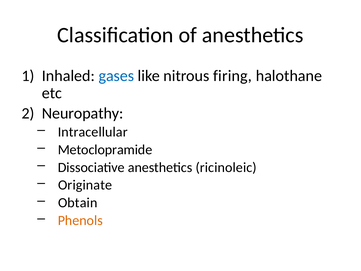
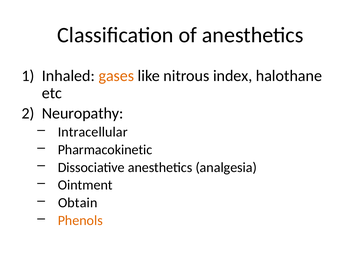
gases colour: blue -> orange (116, 76)
firing: firing -> index (233, 76)
Metoclopramide: Metoclopramide -> Pharmacokinetic (105, 150)
ricinoleic: ricinoleic -> analgesia (226, 167)
Originate: Originate -> Ointment (85, 185)
